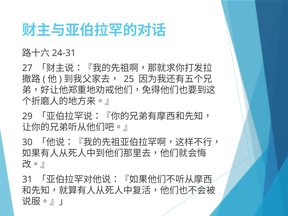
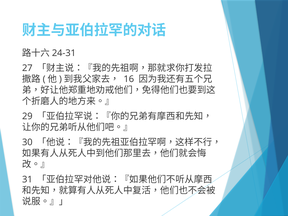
25: 25 -> 16 (129, 79)
